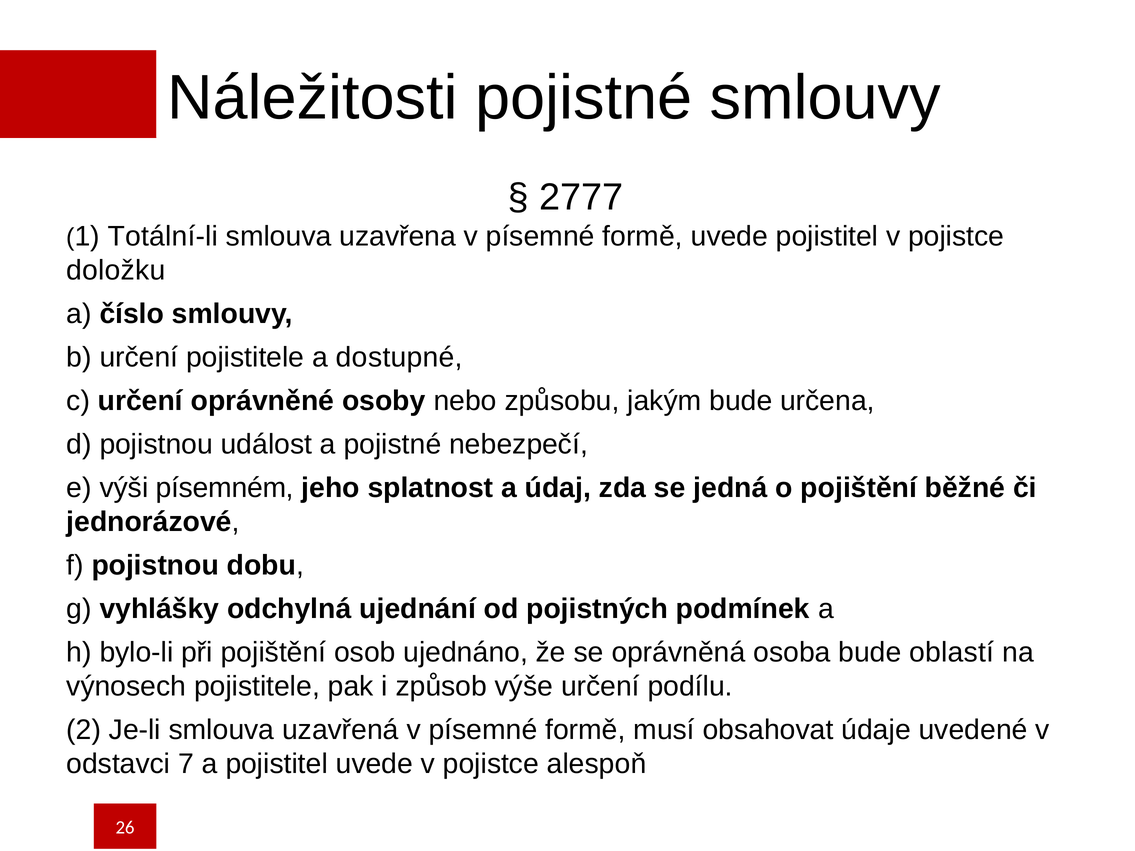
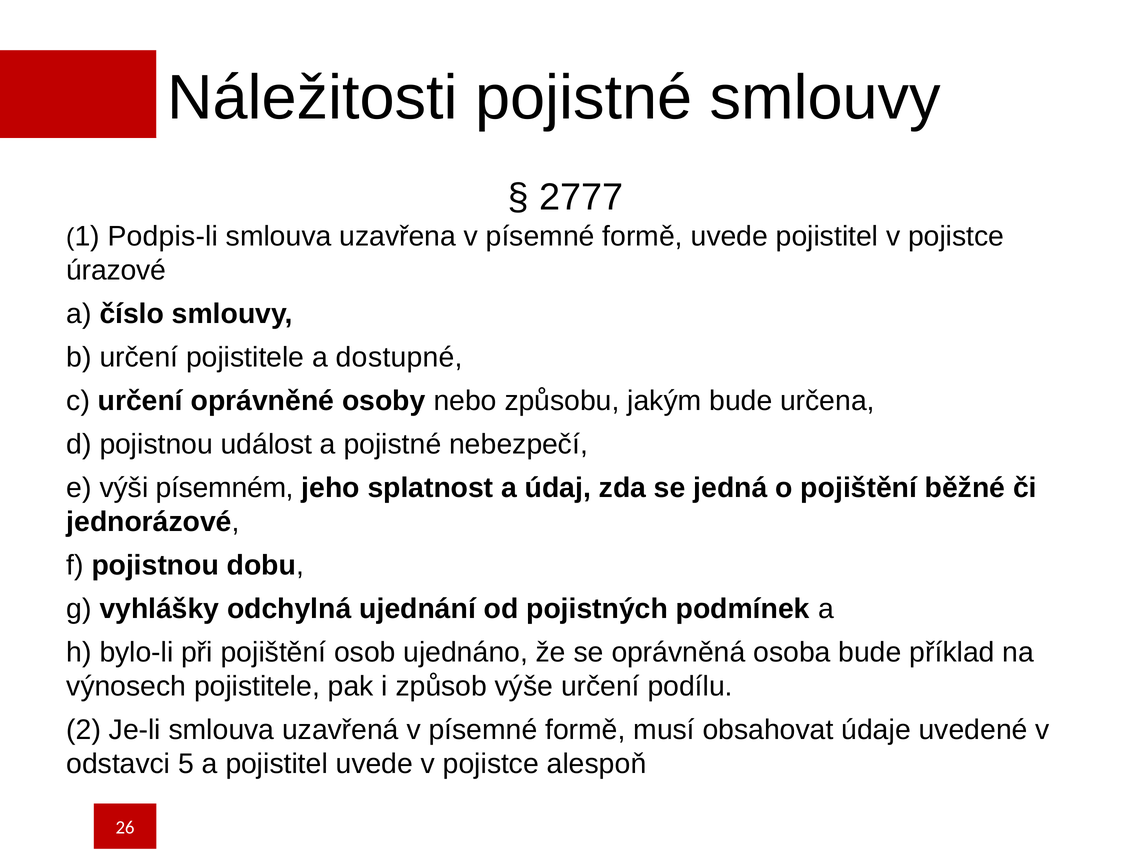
Totální-li: Totální-li -> Podpis-li (163, 236)
doložku: doložku -> úrazové (116, 270)
oblastí: oblastí -> příklad (952, 653)
7: 7 -> 5 (186, 764)
